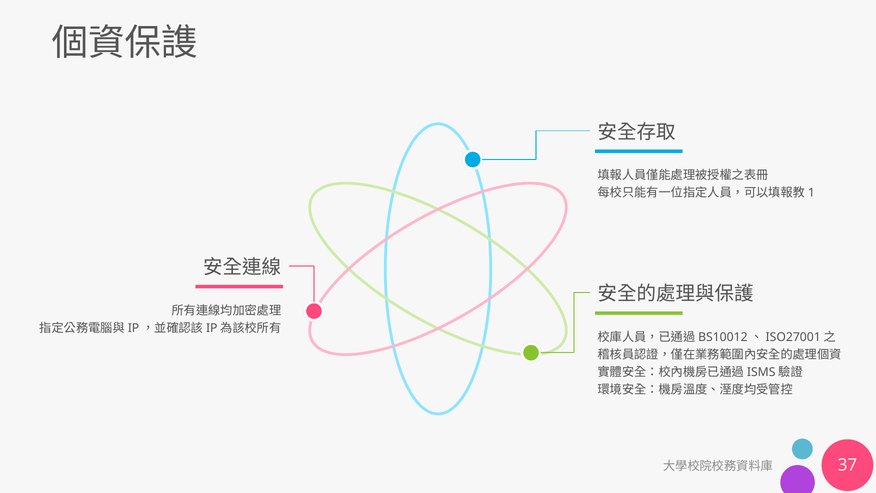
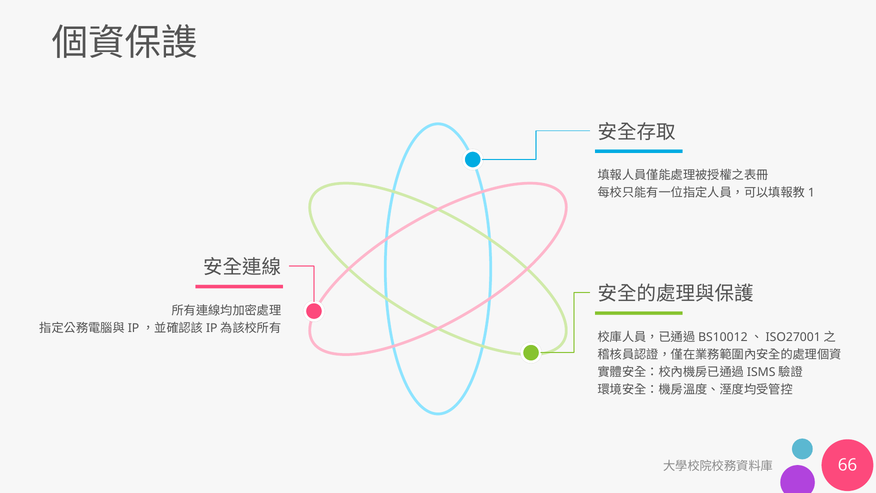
37: 37 -> 66 (847, 465)
